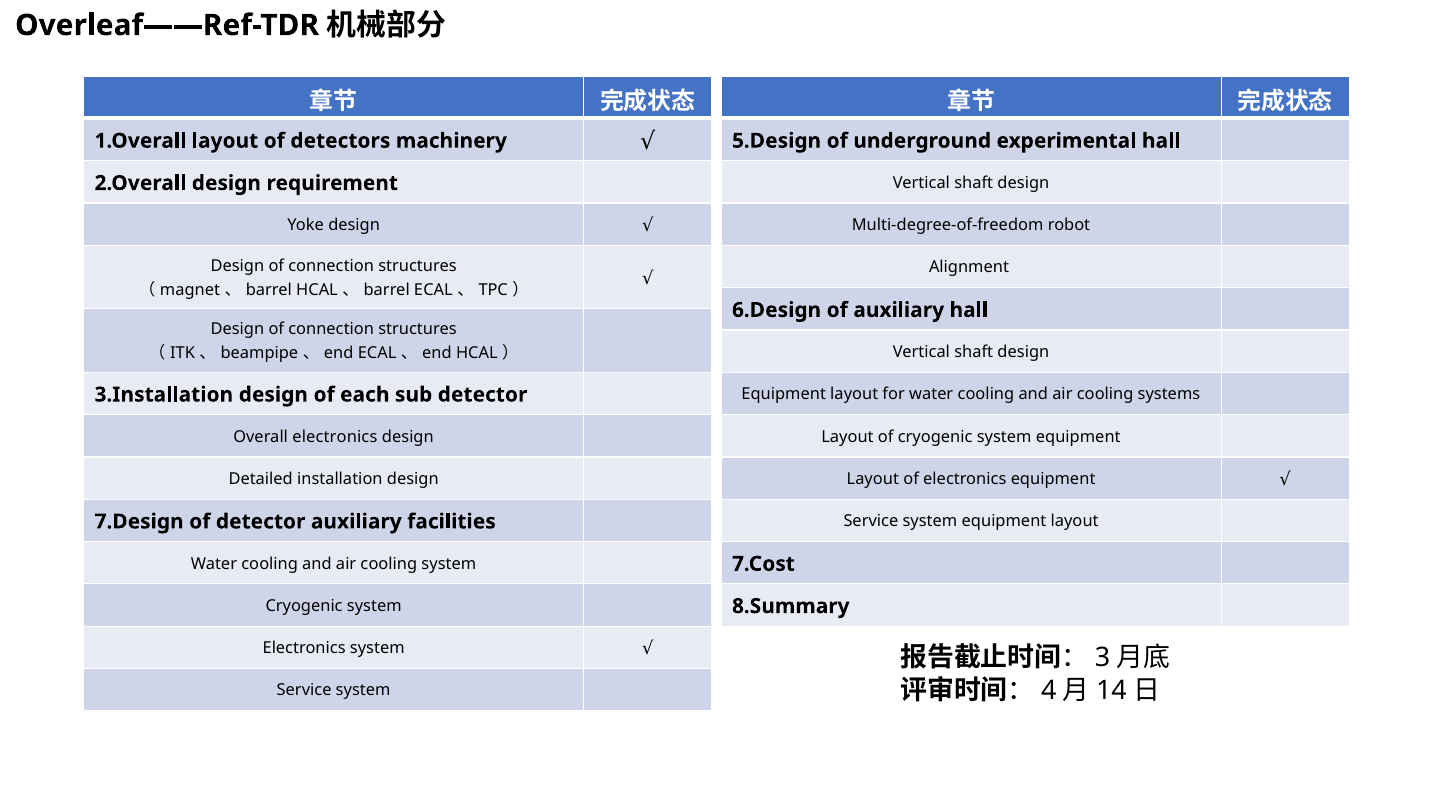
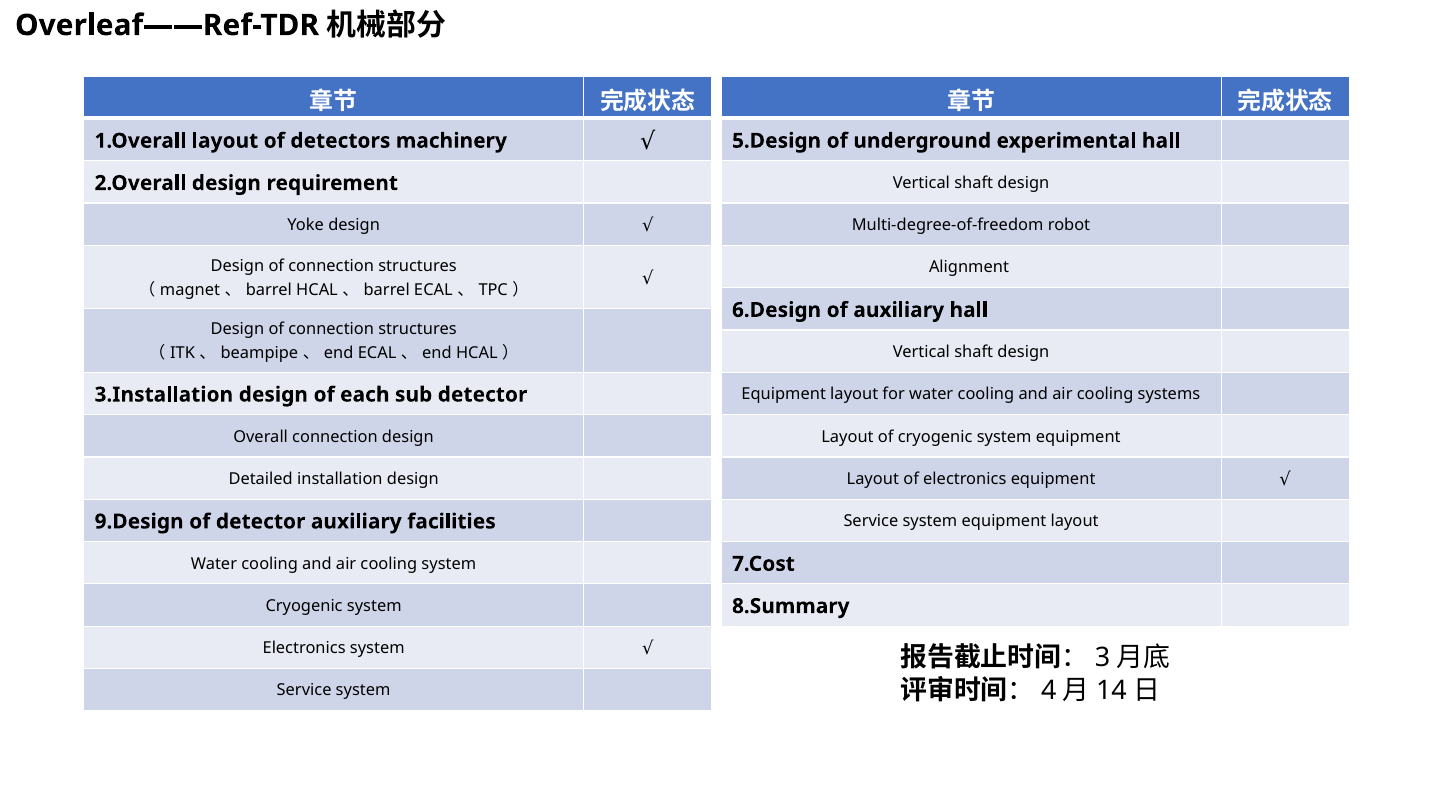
Overall electronics: electronics -> connection (335, 437)
7.Design: 7.Design -> 9.Design (139, 522)
